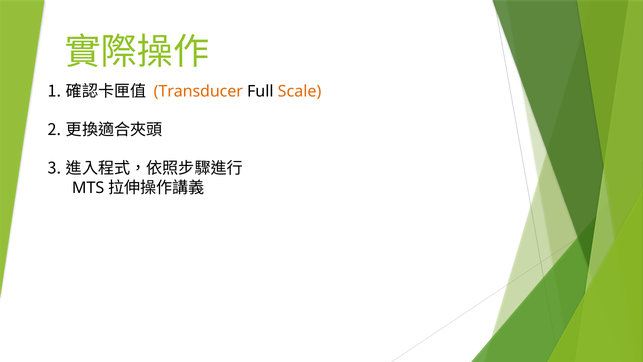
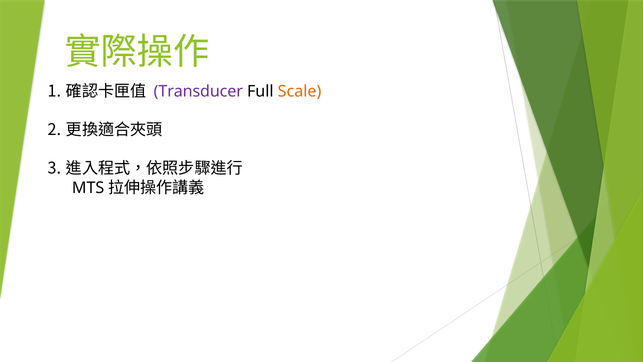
Transducer colour: orange -> purple (198, 91)
